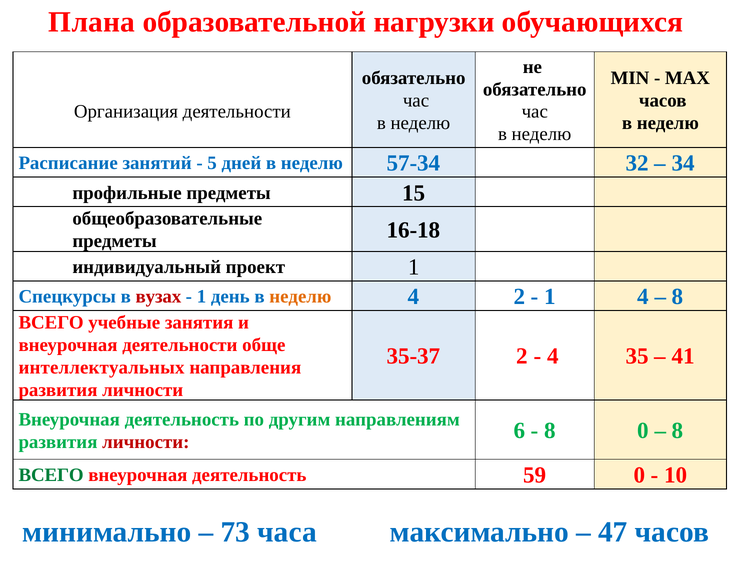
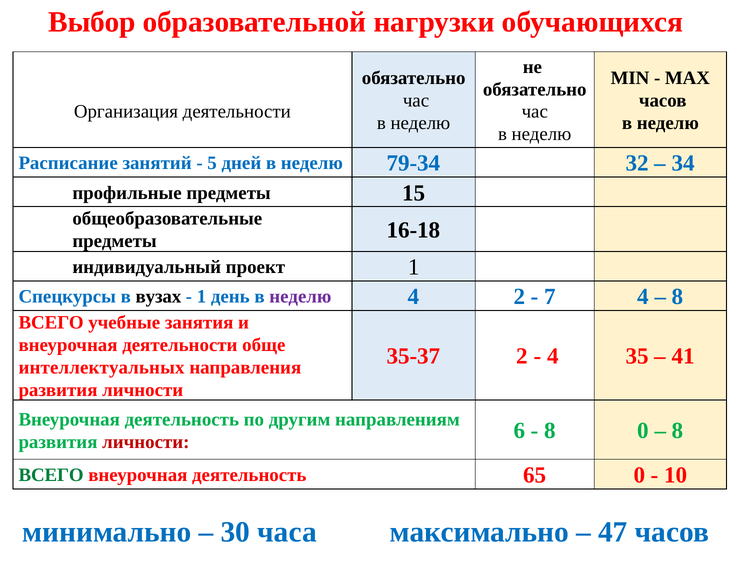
Плана: Плана -> Выбор (92, 22)
57-34: 57-34 -> 79-34 (414, 163)
вузах colour: red -> black (158, 297)
неделю colour: orange -> purple (300, 297)
1: 1 -> 7 (550, 297)
59: 59 -> 65 (535, 475)
73: 73 -> 30 (235, 532)
